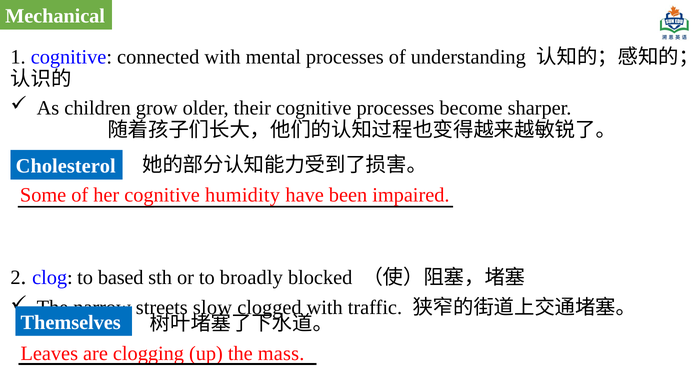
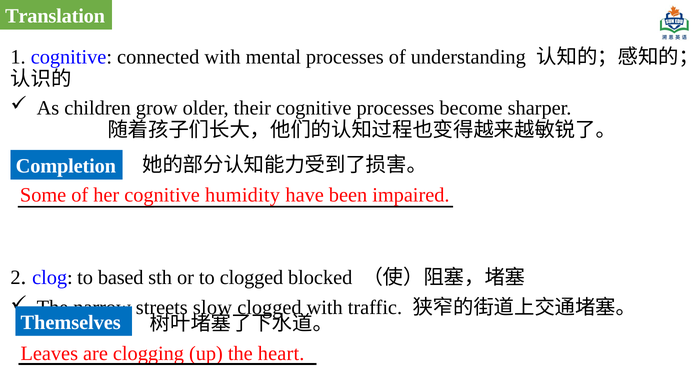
Mechanical: Mechanical -> Translation (55, 16)
Cholesterol: Cholesterol -> Completion (66, 166)
to broadly: broadly -> clogged (252, 278)
mass: mass -> heart (281, 354)
